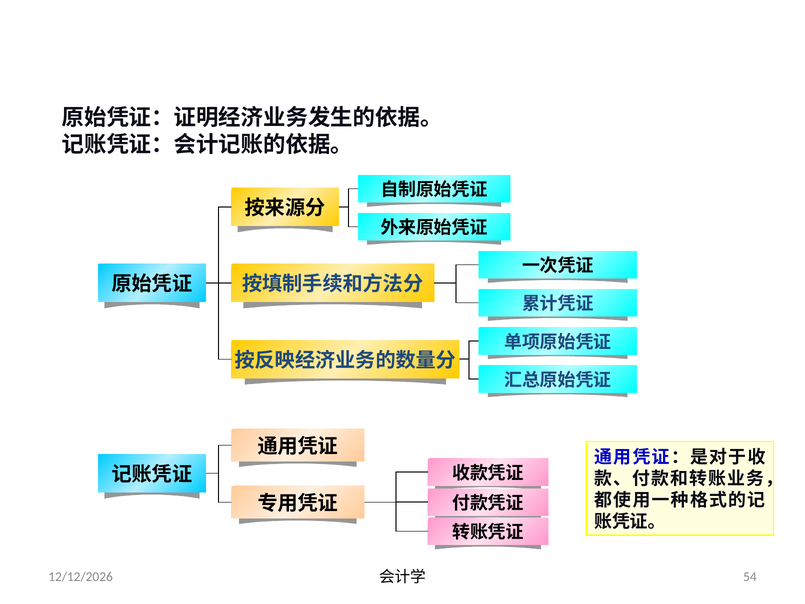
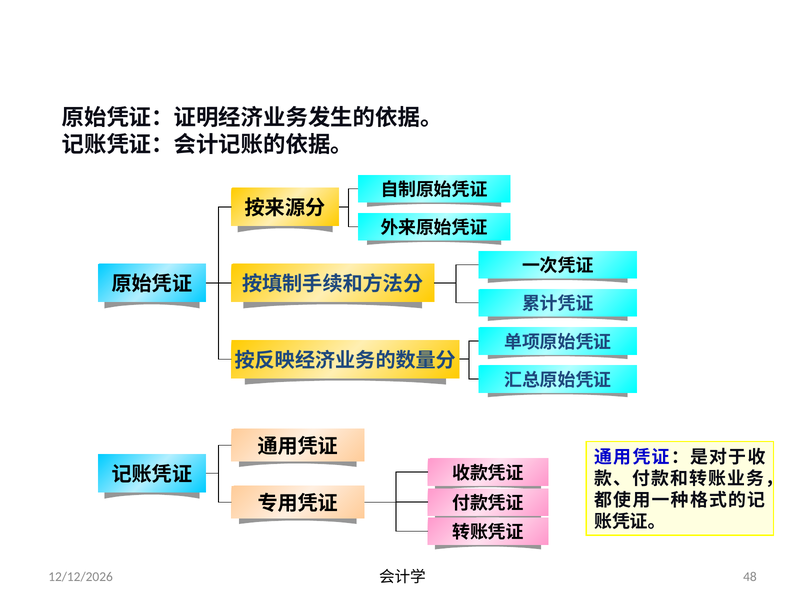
54: 54 -> 48 (750, 576)
